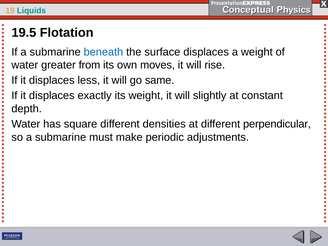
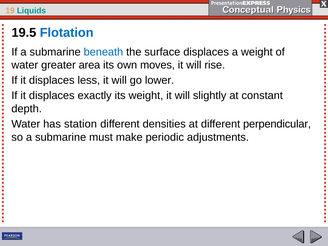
Flotation colour: black -> blue (67, 33)
from: from -> area (89, 65)
same: same -> lower (160, 80)
square: square -> station (80, 124)
